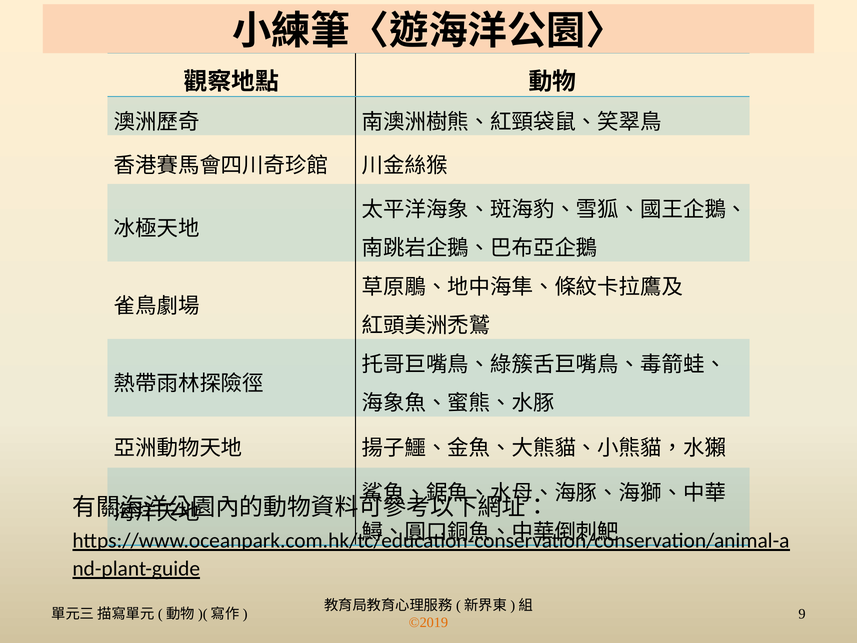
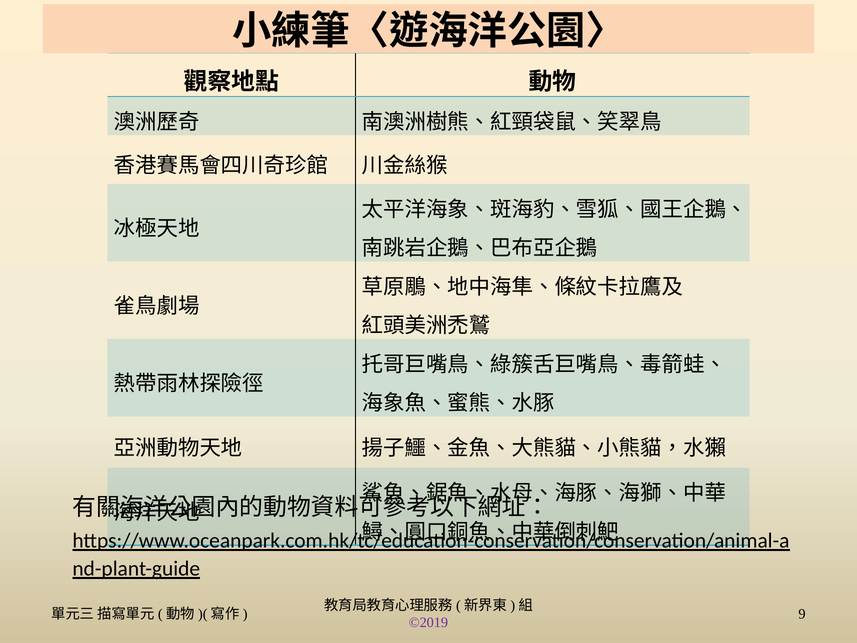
©2019 colour: orange -> purple (428, 622)
